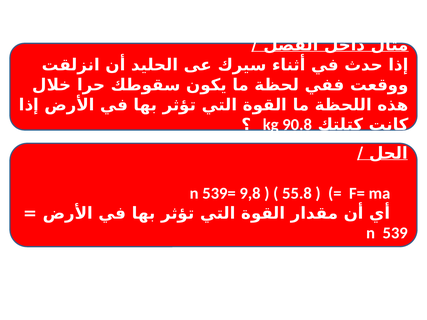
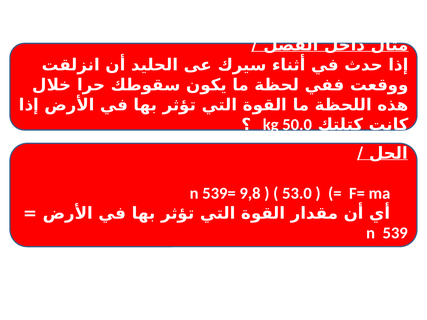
90.8: 90.8 -> 50.0 (297, 125)
55.8: 55.8 -> 53.0 (297, 193)
